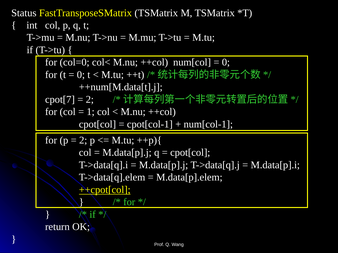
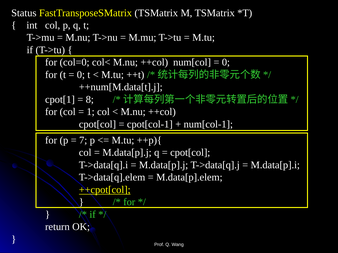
cpot[7: cpot[7 -> cpot[1 (60, 100)
2: 2 -> 8 (90, 100)
2: 2 -> 7 (83, 140)
